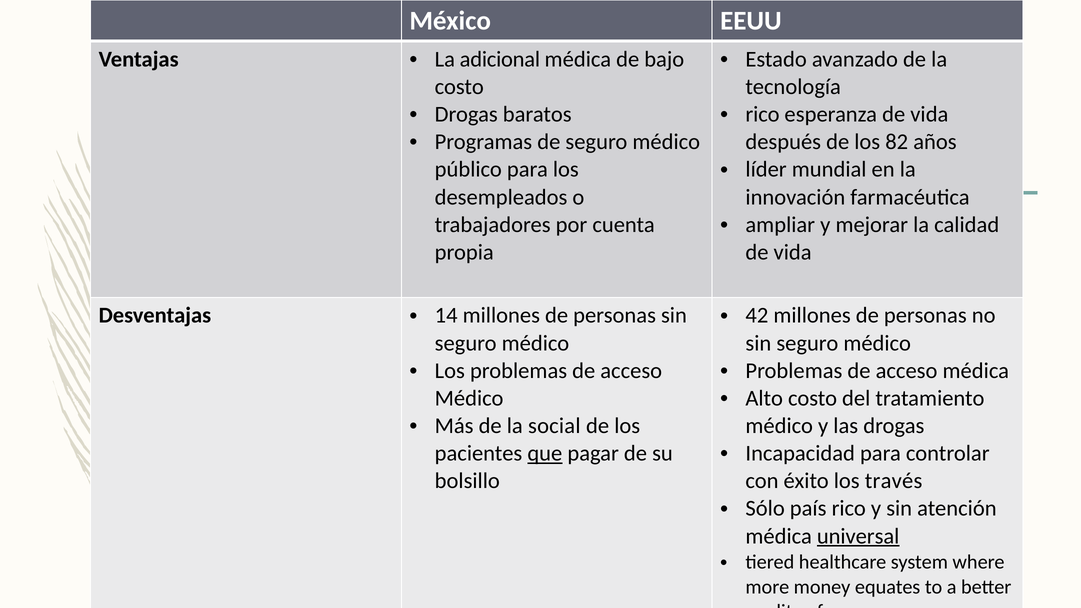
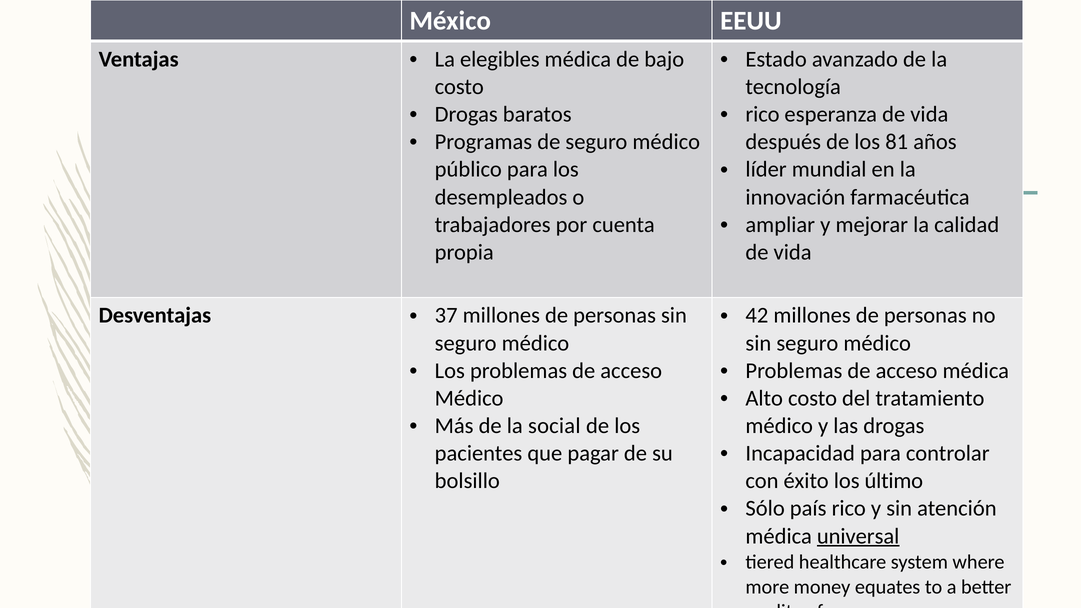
adicional: adicional -> elegibles (500, 59)
82: 82 -> 81 (897, 142)
14: 14 -> 37 (446, 316)
que underline: present -> none (545, 453)
través: través -> último (894, 481)
